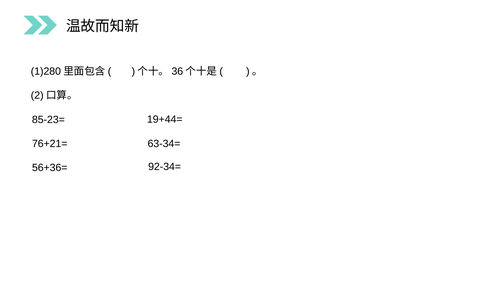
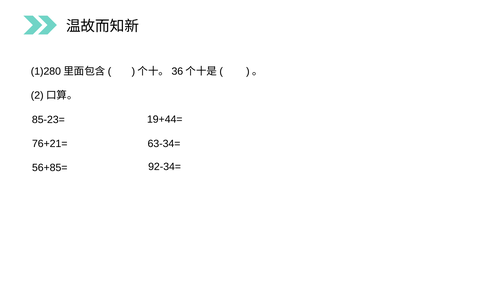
56+36=: 56+36= -> 56+85= (50, 168)
